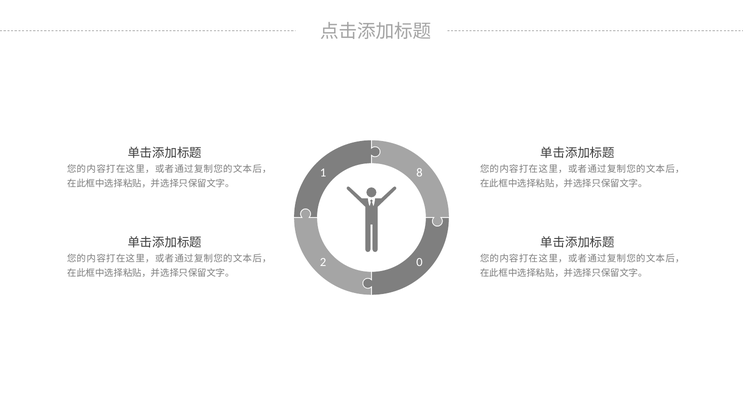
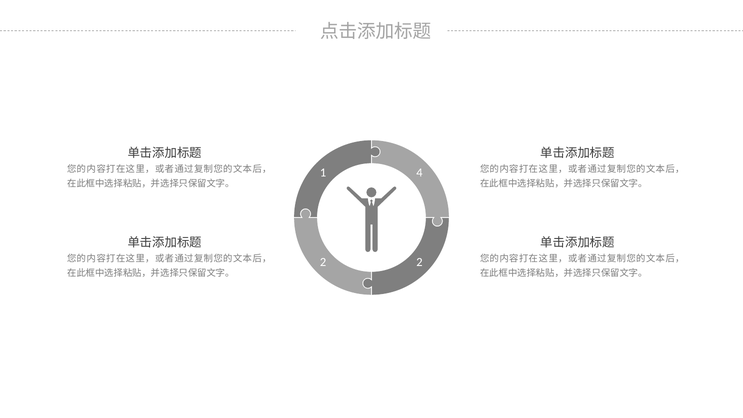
8: 8 -> 4 (419, 173)
2 0: 0 -> 2 (419, 262)
